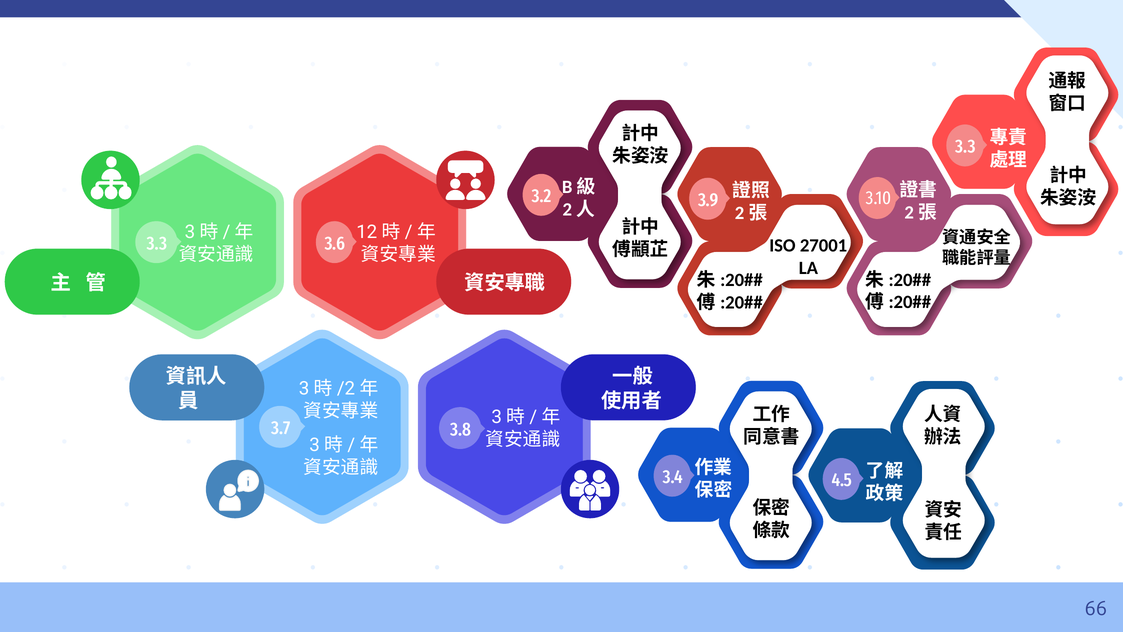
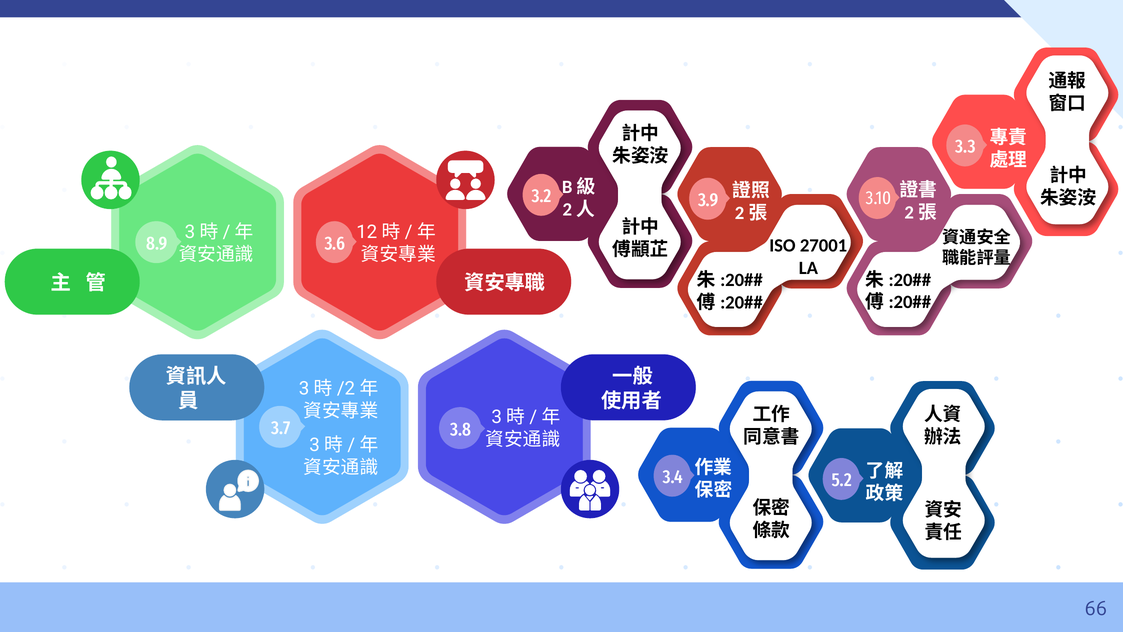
3.3: 3.3 -> 8.9 (157, 243)
4.5: 4.5 -> 5.2 (842, 480)
